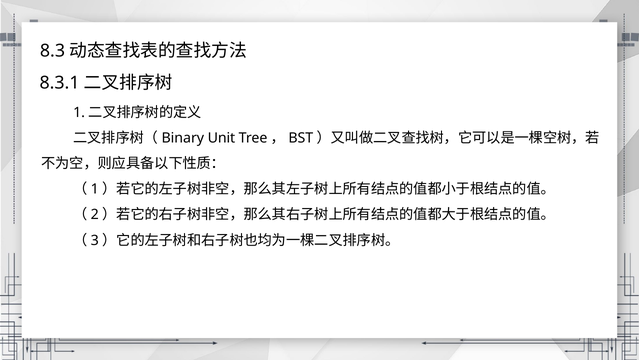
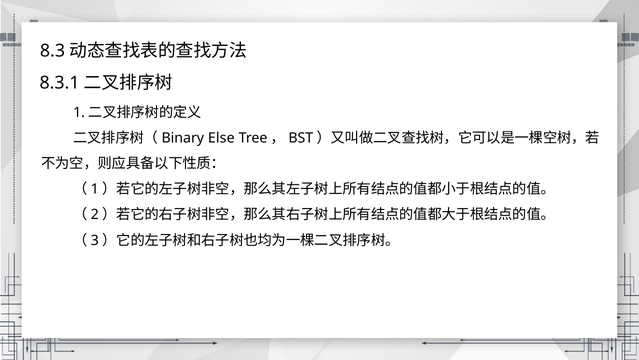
Unit: Unit -> Else (221, 138)
